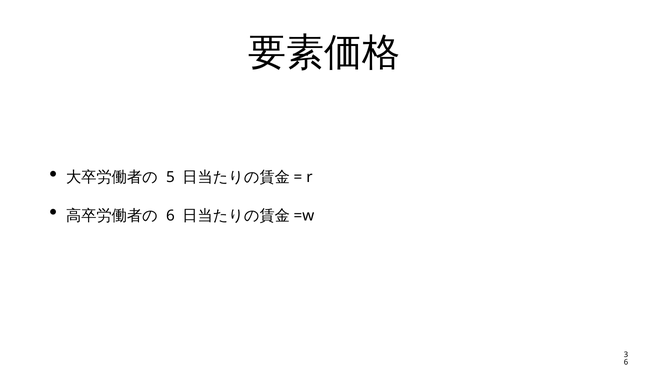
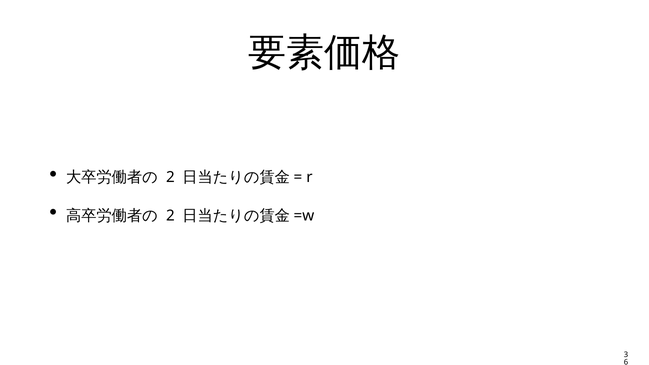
5: 5 -> 2 (170, 177)
6: 6 -> 2 (170, 216)
